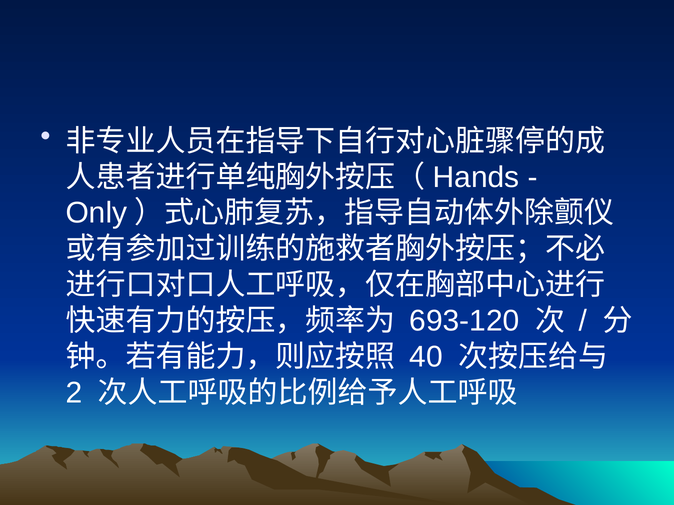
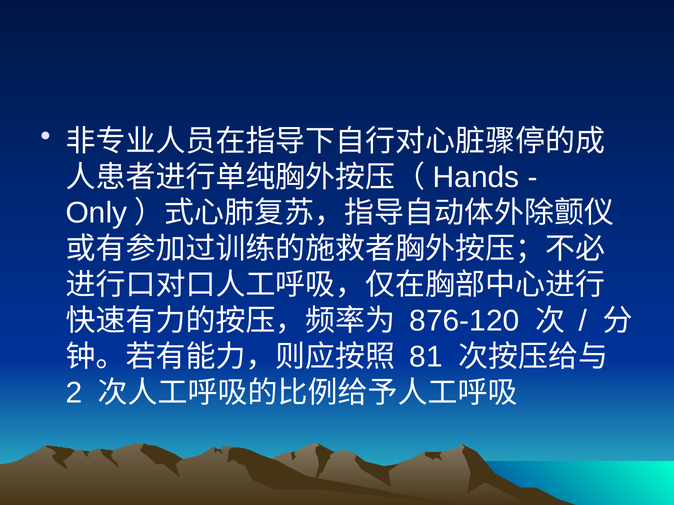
693-120: 693-120 -> 876-120 (464, 321)
40: 40 -> 81 (426, 357)
